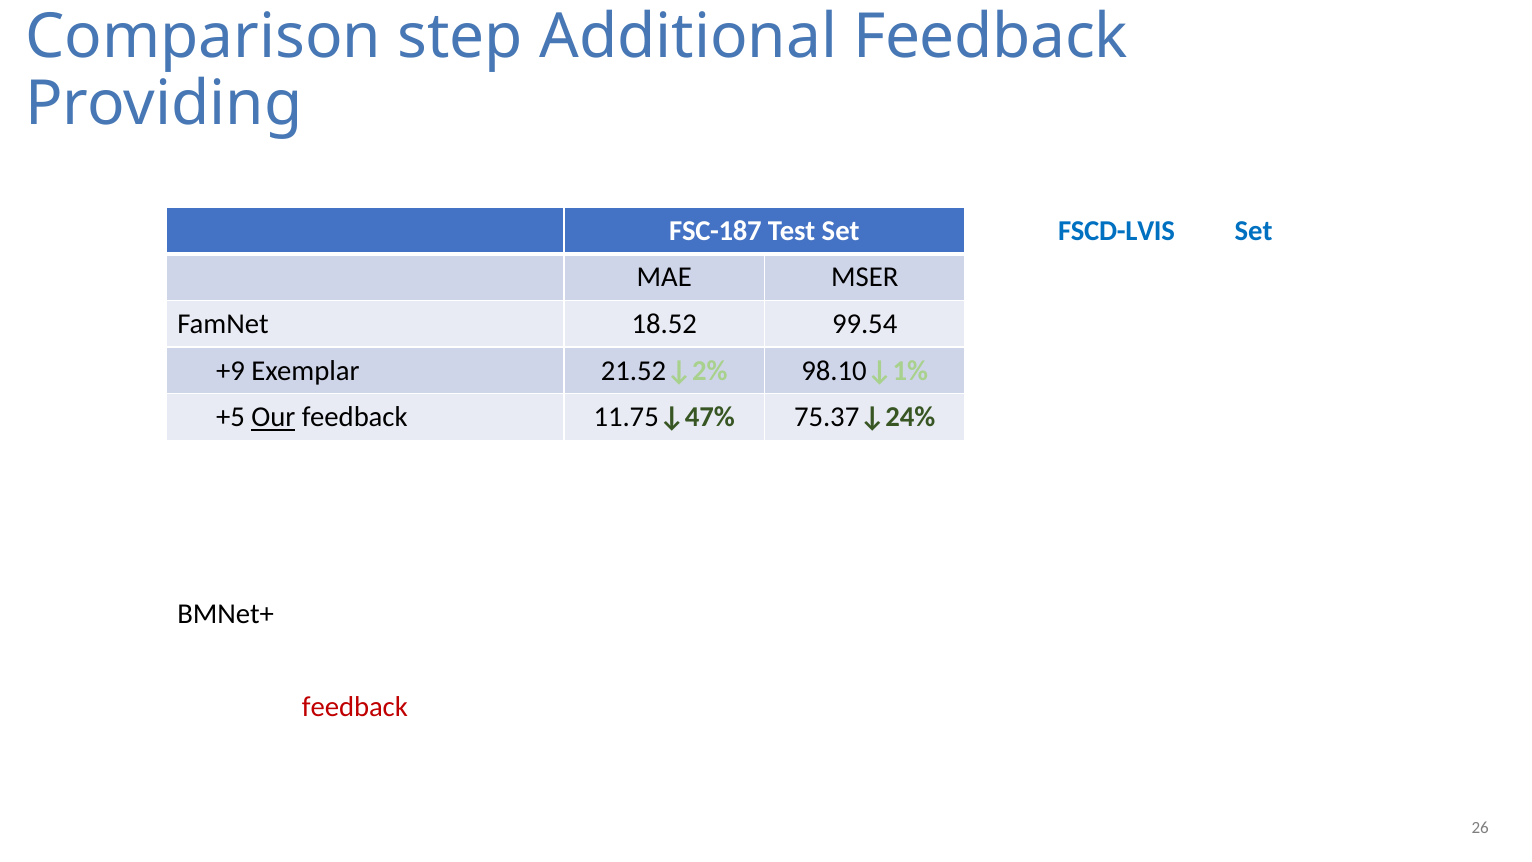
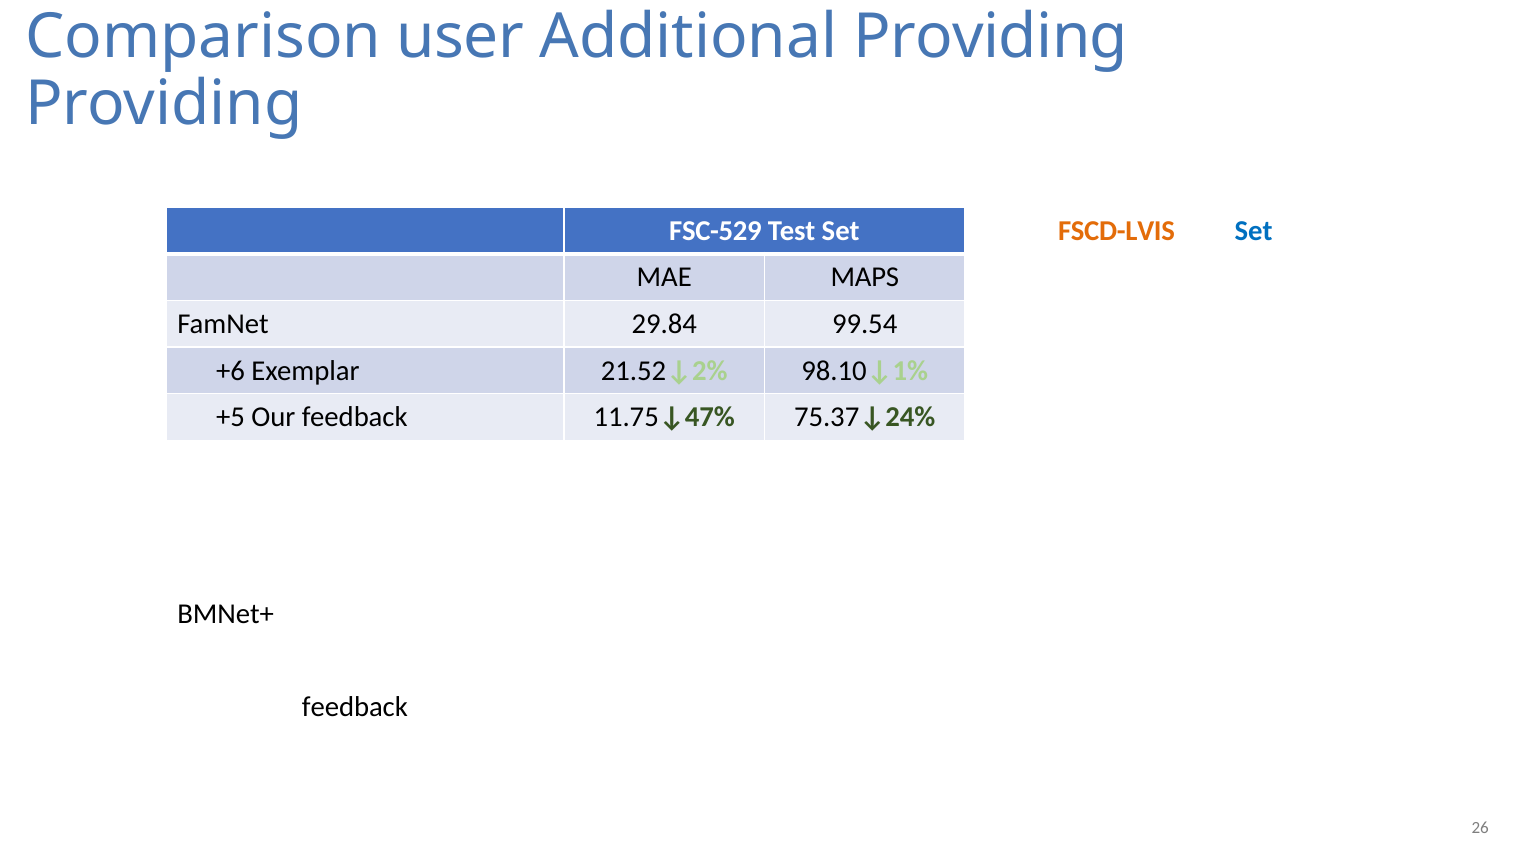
step: step -> user (461, 36)
Additional Feedback: Feedback -> Providing (991, 36)
FSC-187: FSC-187 -> FSC-529 (715, 231)
FSCD-LVIS colour: blue -> orange (1117, 231)
MSER: MSER -> MAPS (865, 277)
18.52: 18.52 -> 29.84 (664, 324)
+9: +9 -> +6 (231, 371)
Our underline: present -> none (273, 417)
feedback colour: red -> black (355, 707)
